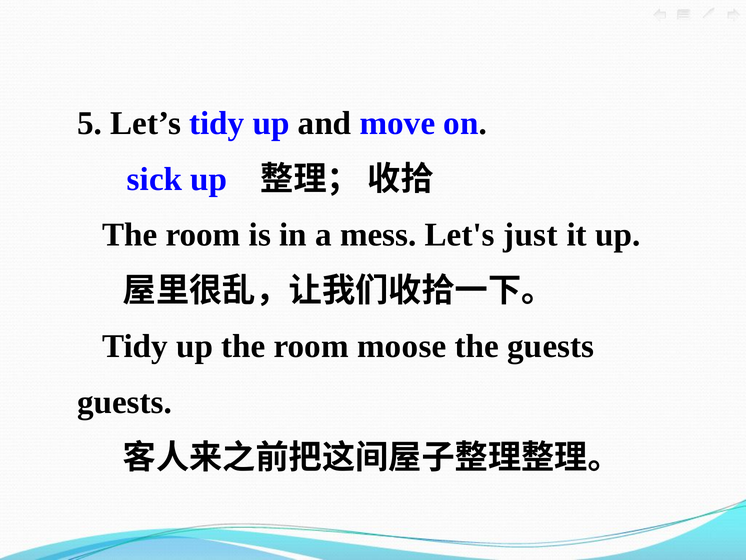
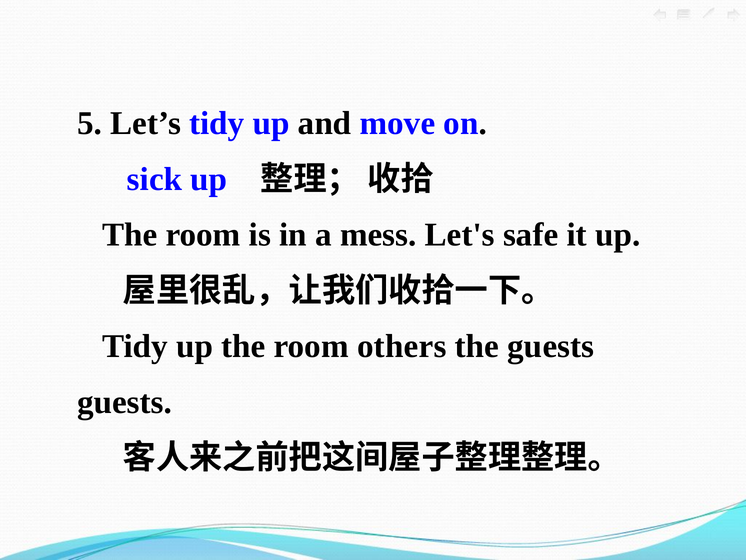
just: just -> safe (531, 235)
moose: moose -> others (402, 346)
